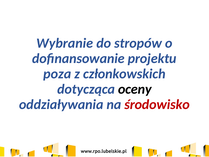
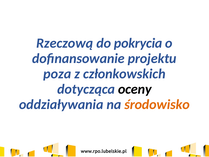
Wybranie: Wybranie -> Rzeczową (65, 43)
stropów: stropów -> pokrycia (138, 43)
środowisko colour: red -> orange (157, 104)
